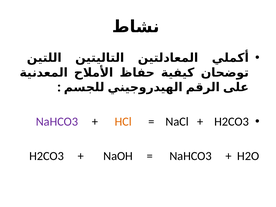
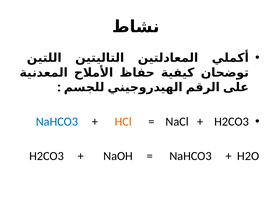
NaHCO3 colour: purple -> blue (57, 122)
